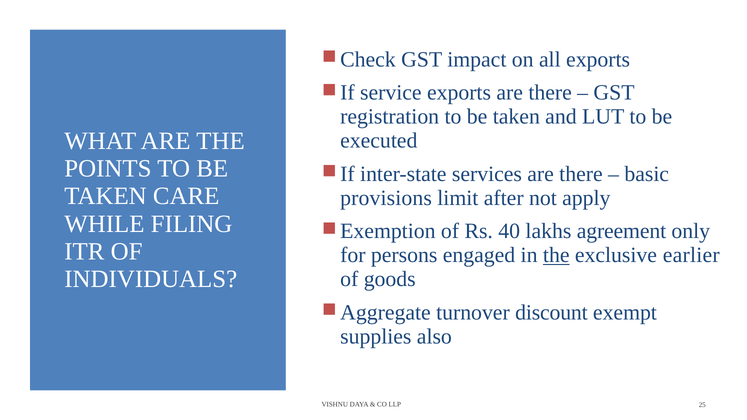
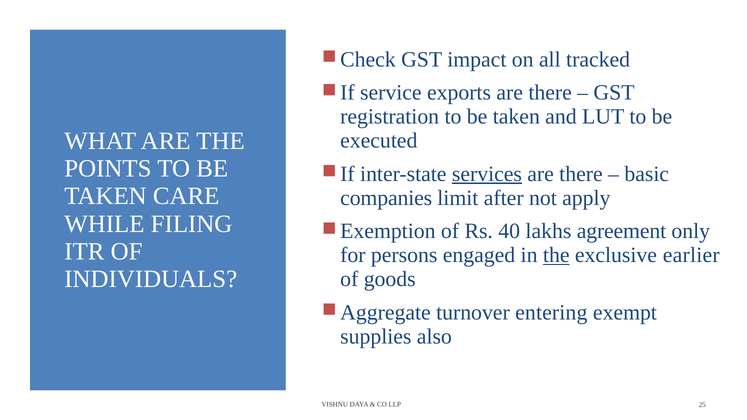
all exports: exports -> tracked (598, 59)
services underline: none -> present (487, 174)
provisions: provisions -> companies (386, 198)
discount: discount -> entering (551, 313)
